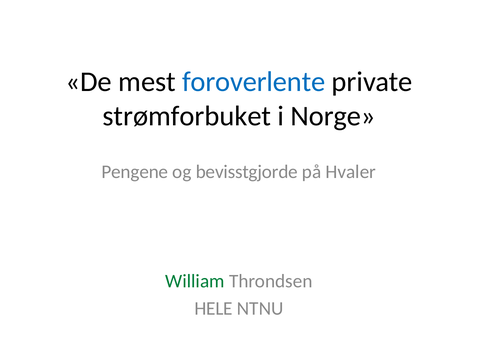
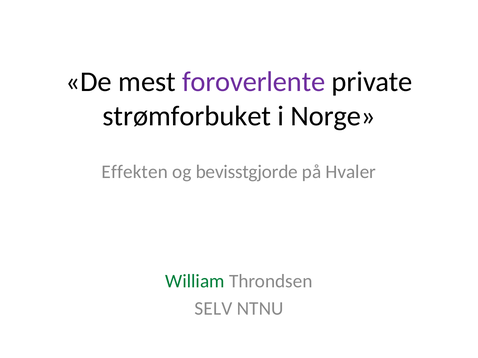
foroverlente colour: blue -> purple (254, 82)
Pengene: Pengene -> Effekten (135, 172)
HELE: HELE -> SELV (213, 309)
